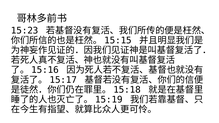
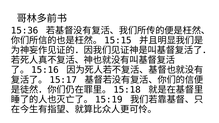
15:23: 15:23 -> 15:36 (25, 31)
